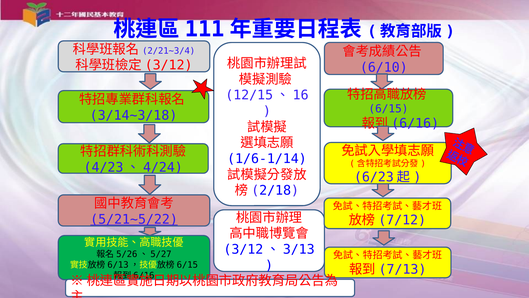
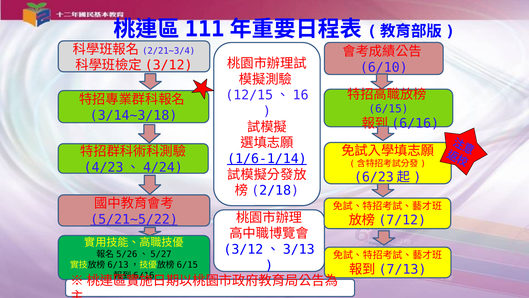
1/6-1/14 underline: none -> present (267, 159)
